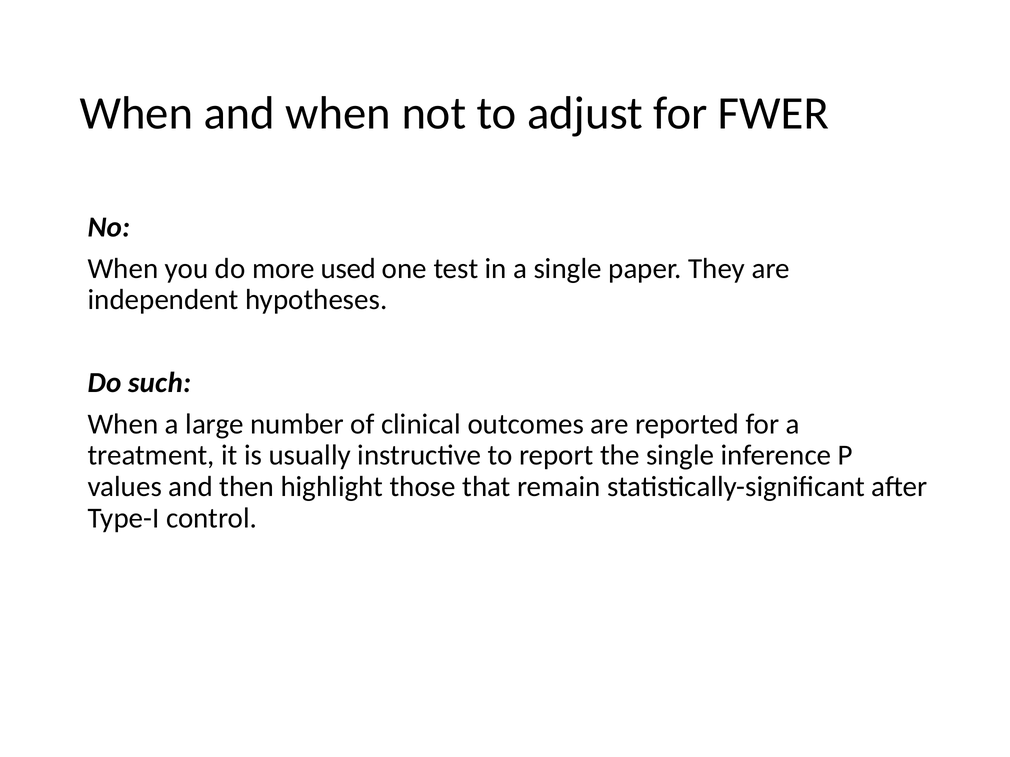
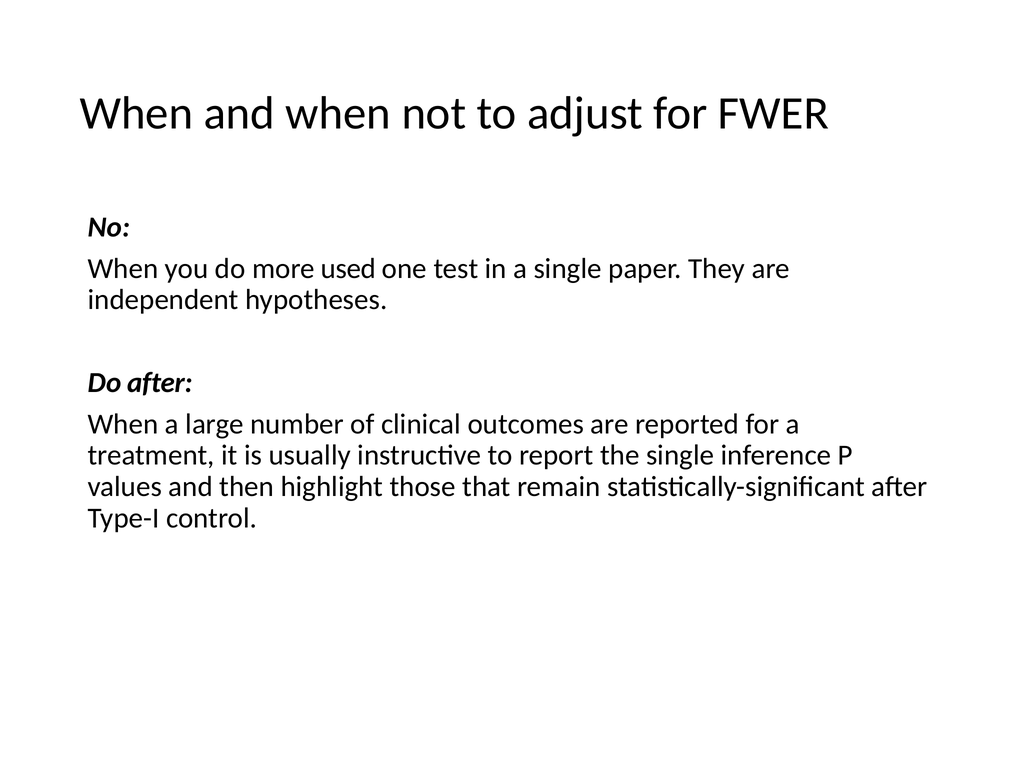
Do such: such -> after (160, 383)
